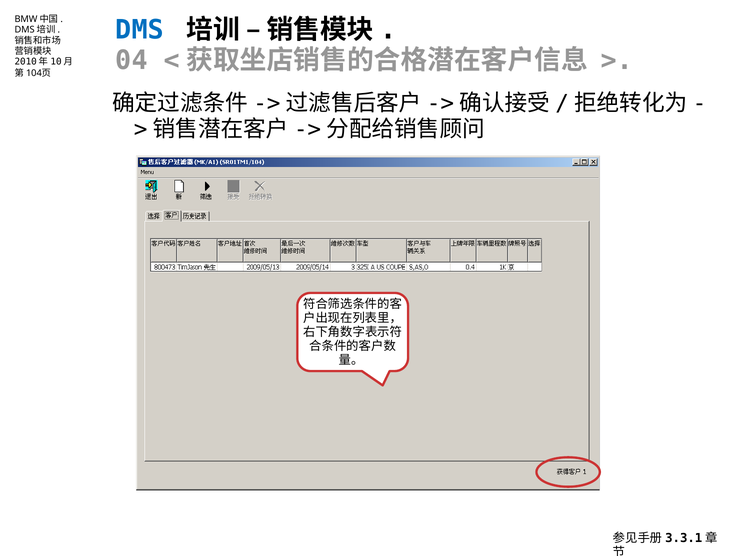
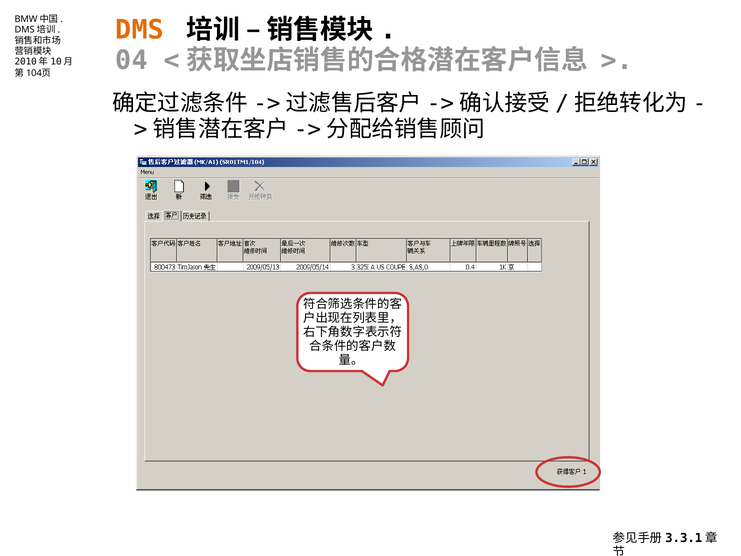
DMS colour: blue -> orange (140, 30)
